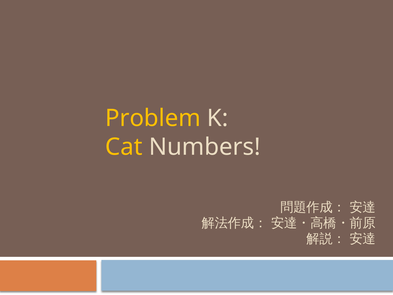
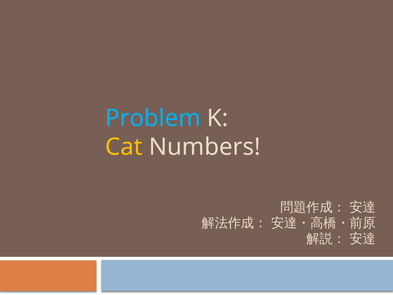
Problem colour: yellow -> light blue (153, 118)
